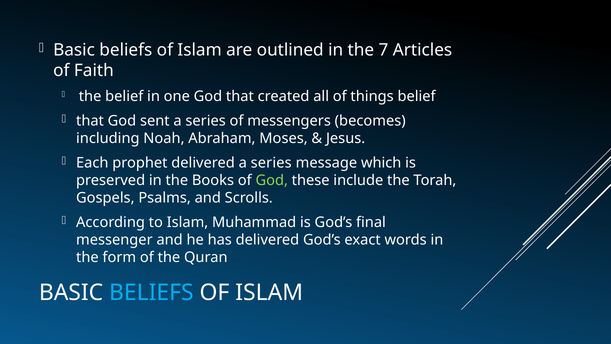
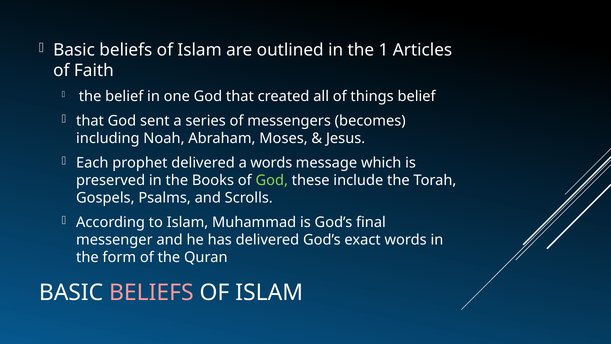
7: 7 -> 1 (384, 50)
delivered a series: series -> words (271, 163)
BELIEFS colour: light blue -> pink (151, 293)
